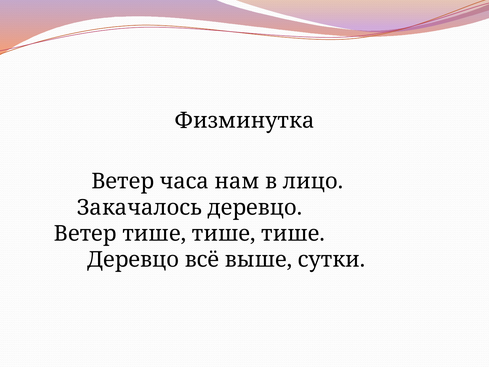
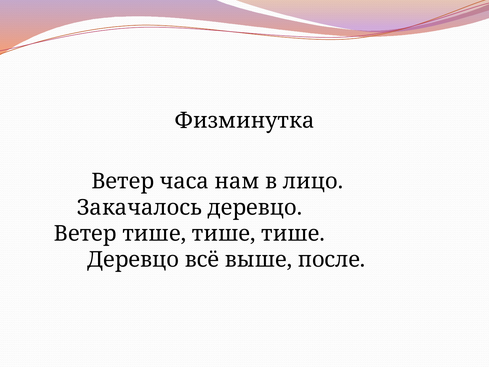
сутки: сутки -> после (332, 260)
